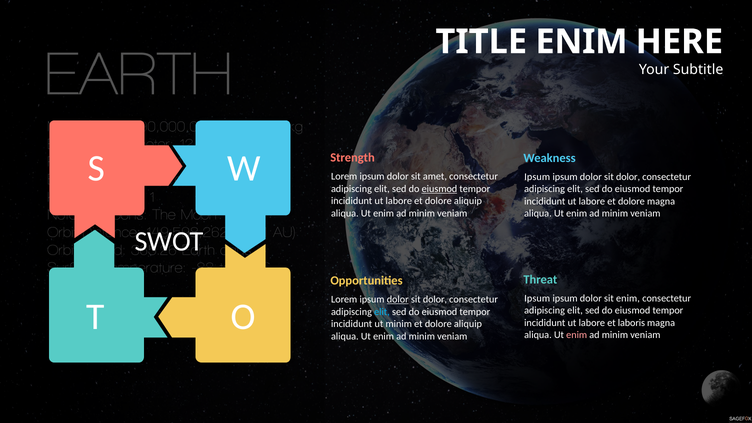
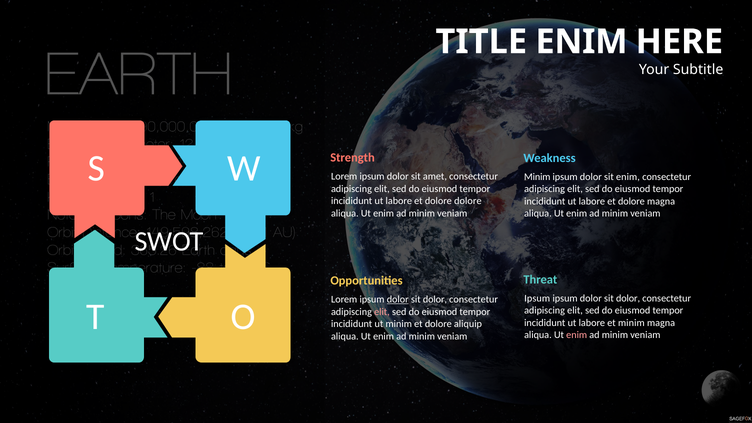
Ipsum: Ipsum -> Minim (537, 177)
dolor: dolor -> enim (628, 177)
eiusmod underline: present -> none (439, 189)
labore et dolore aliquip: aliquip -> dolore (468, 201)
enim: enim -> dolor (628, 298)
elit colour: light blue -> pink (382, 312)
et laboris: laboris -> minim (631, 323)
